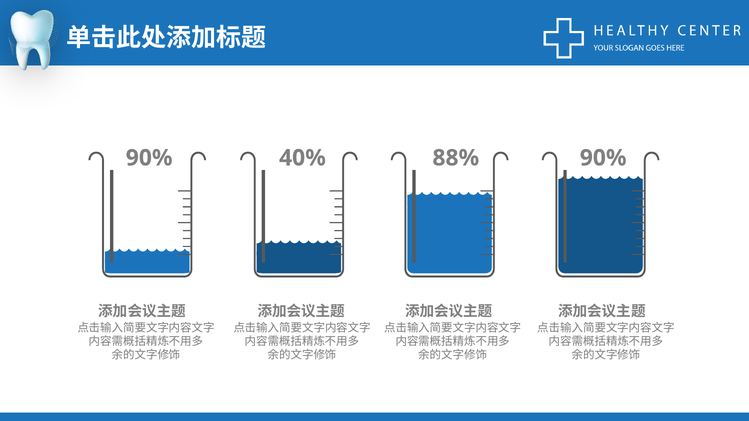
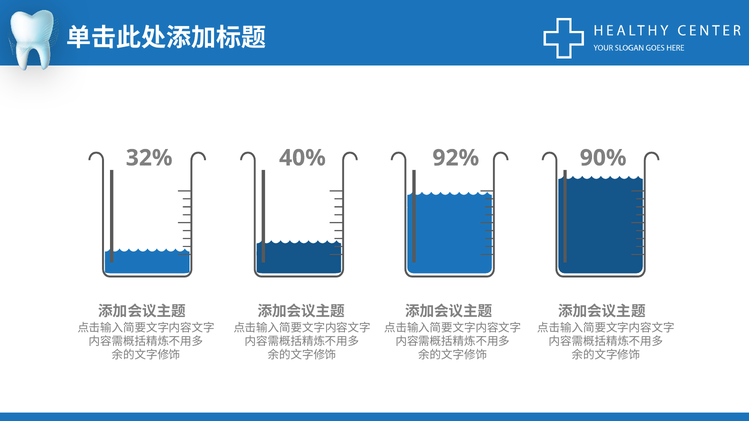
90%: 90% -> 32% (149, 158)
88%: 88% -> 92% (456, 158)
